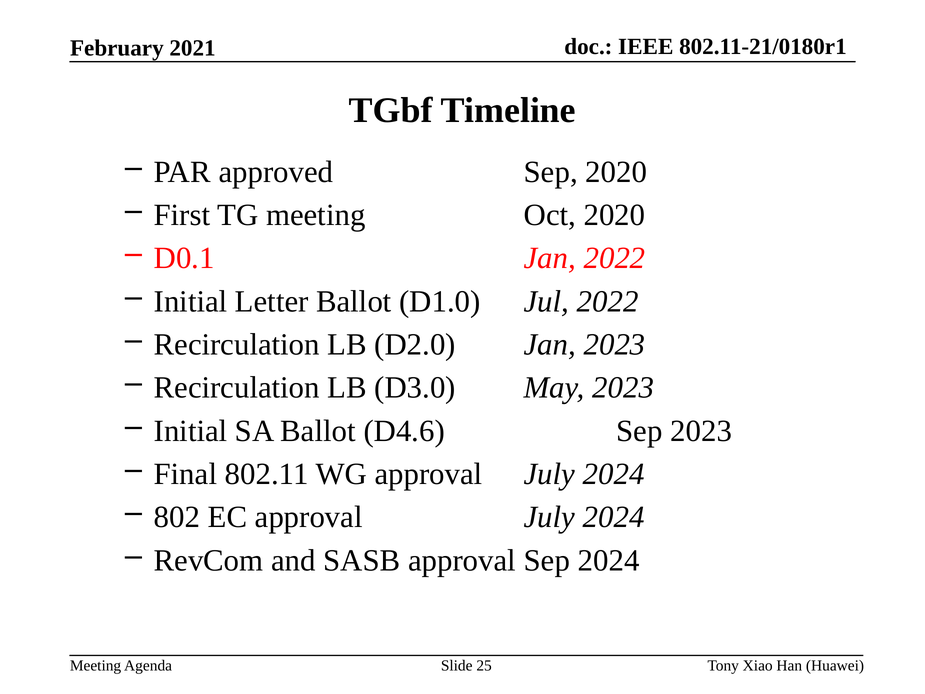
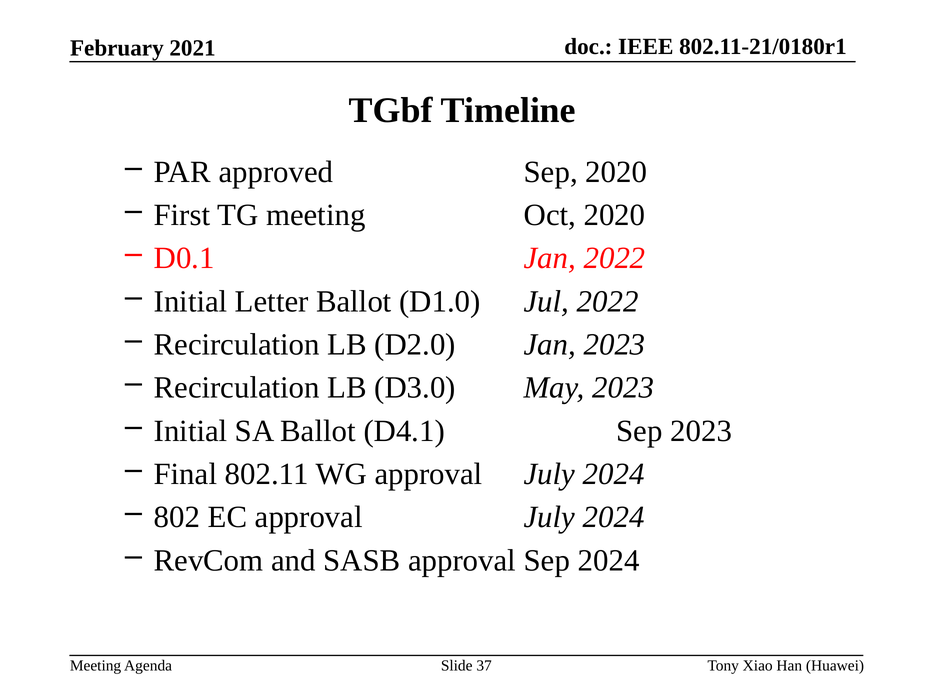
D4.6: D4.6 -> D4.1 (404, 431)
25: 25 -> 37 (484, 665)
